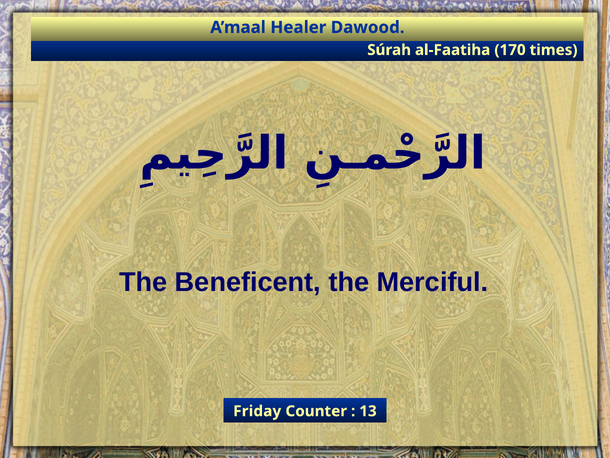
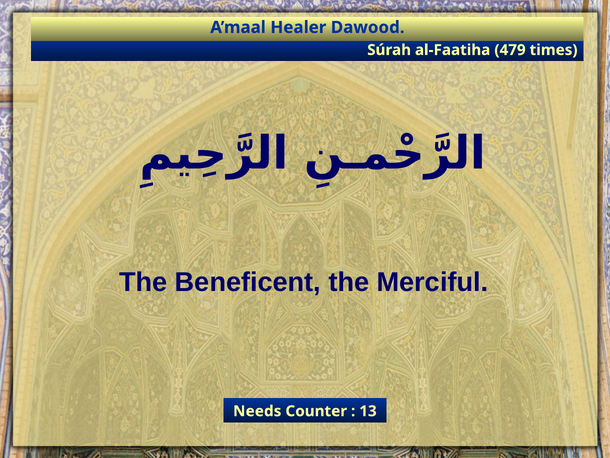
170: 170 -> 479 (510, 50)
Friday: Friday -> Needs (257, 411)
